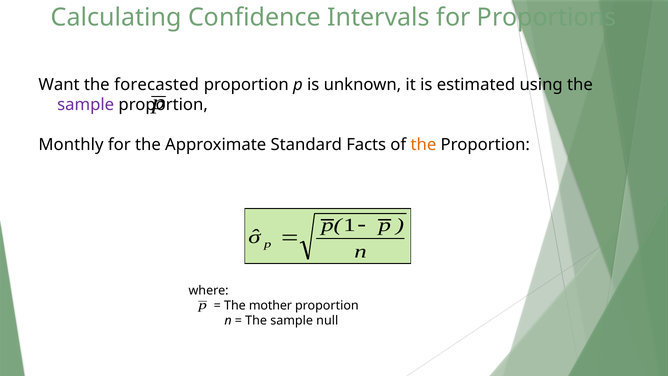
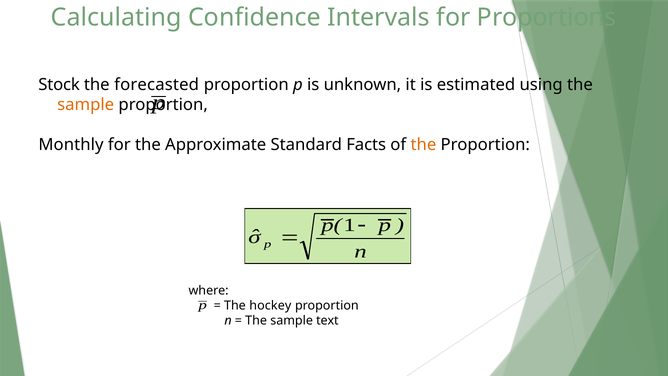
Want: Want -> Stock (59, 85)
sample colour: purple -> orange (86, 105)
mother: mother -> hockey (270, 306)
null: null -> text (327, 321)
